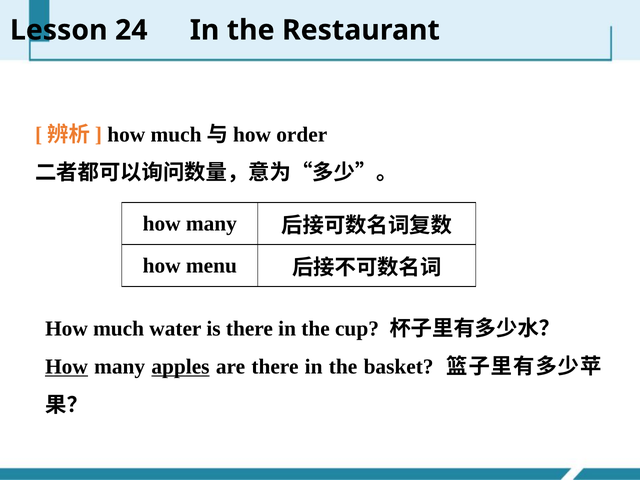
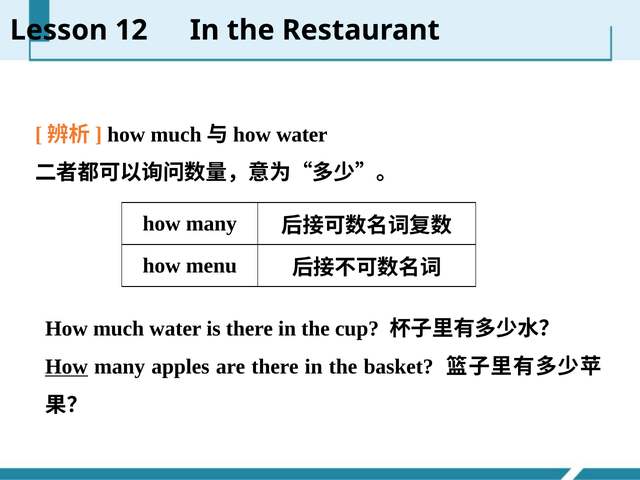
24: 24 -> 12 (131, 30)
order: order -> water (302, 135)
apples underline: present -> none (180, 367)
